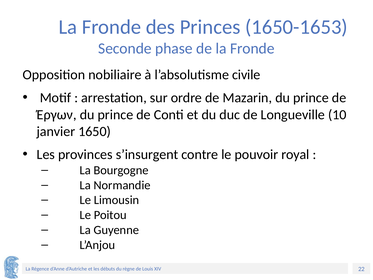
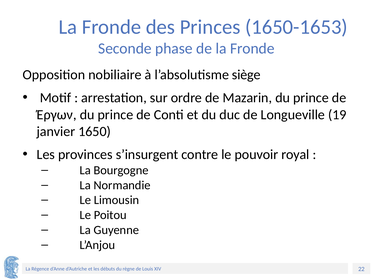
civile: civile -> siège (246, 75)
10: 10 -> 19 (337, 115)
